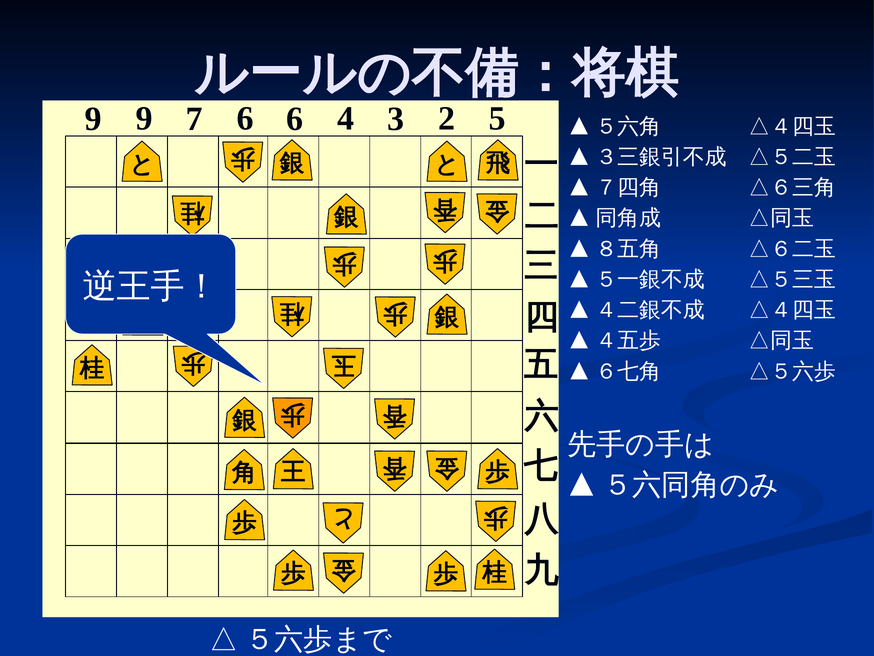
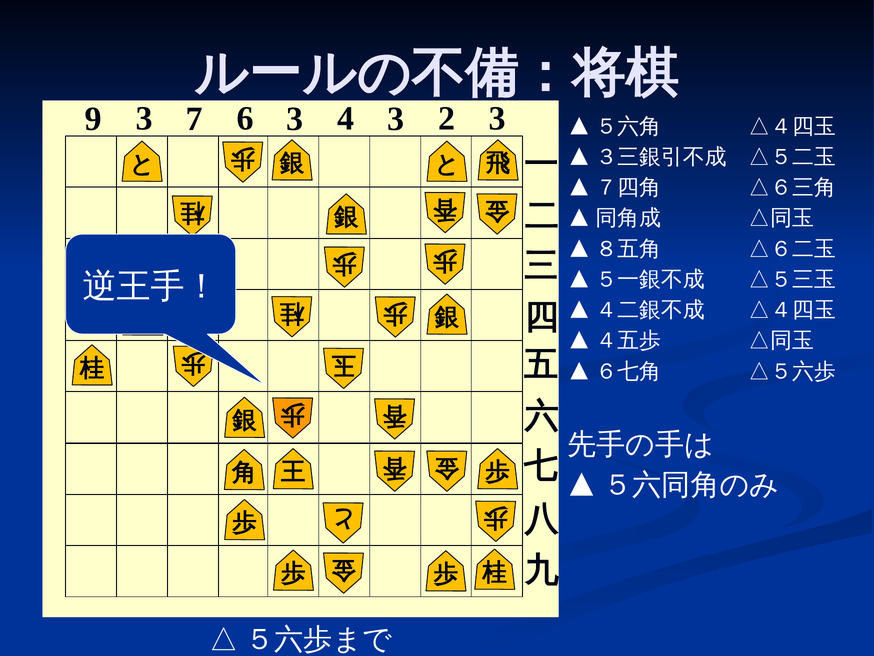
9 9: 9 -> 3 (144, 118)
6 6: 6 -> 3 (295, 119)
2 5: 5 -> 3 (497, 118)
